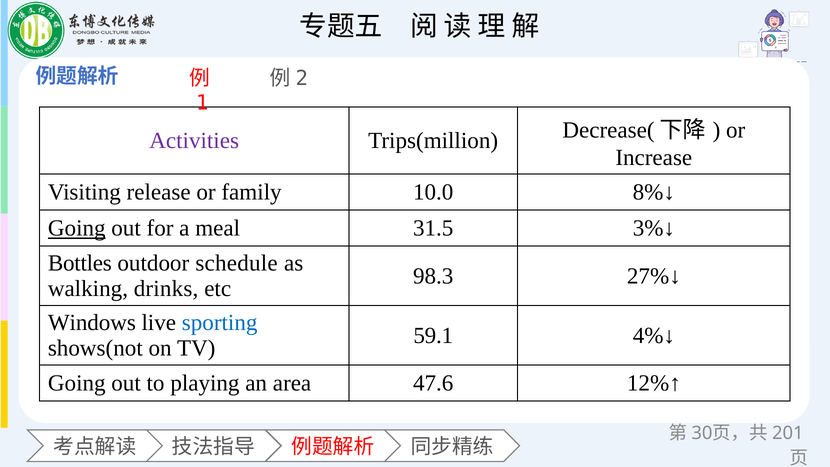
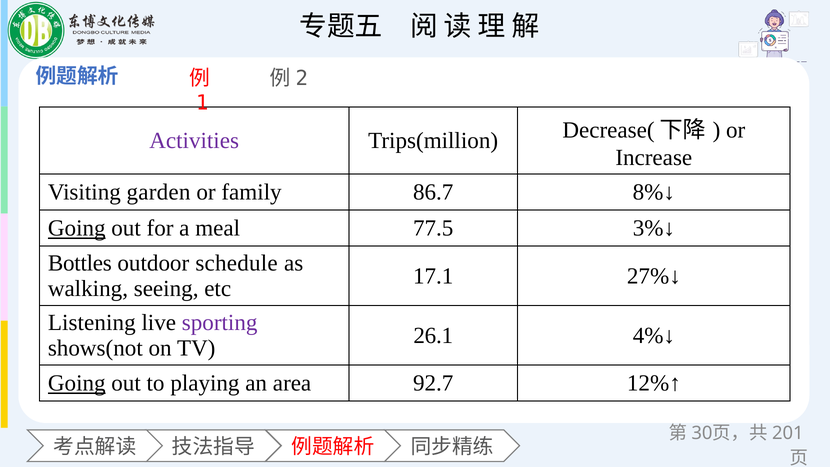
release: release -> garden (159, 192)
10.0: 10.0 -> 86.7 (433, 192)
31.5: 31.5 -> 77.5 (433, 228)
98.3: 98.3 -> 17.1 (433, 276)
drinks: drinks -> seeing (166, 289)
Windows: Windows -> Listening (92, 323)
sporting colour: blue -> purple (220, 323)
59.1: 59.1 -> 26.1 (433, 335)
Going underline: none -> present (77, 383)
47.6: 47.6 -> 92.7 (433, 383)
